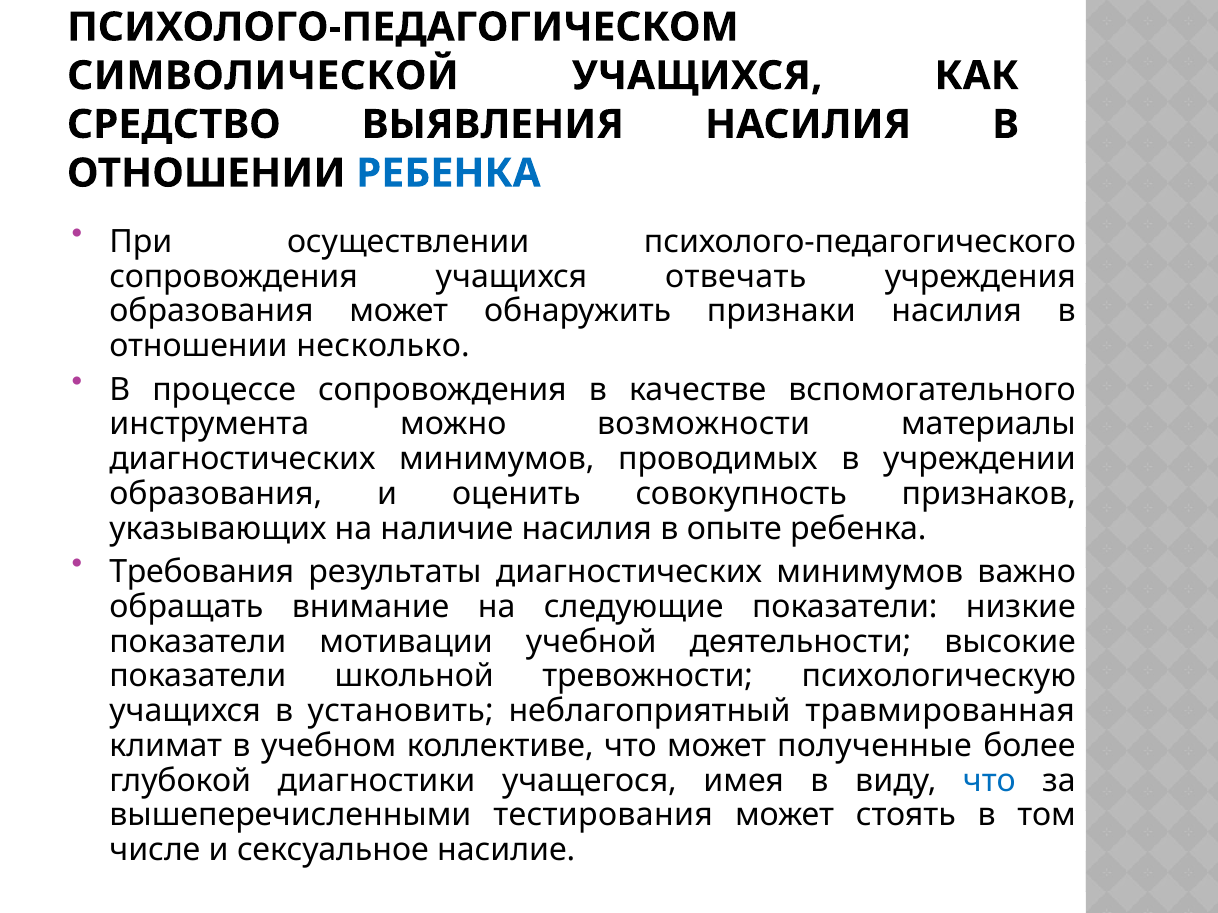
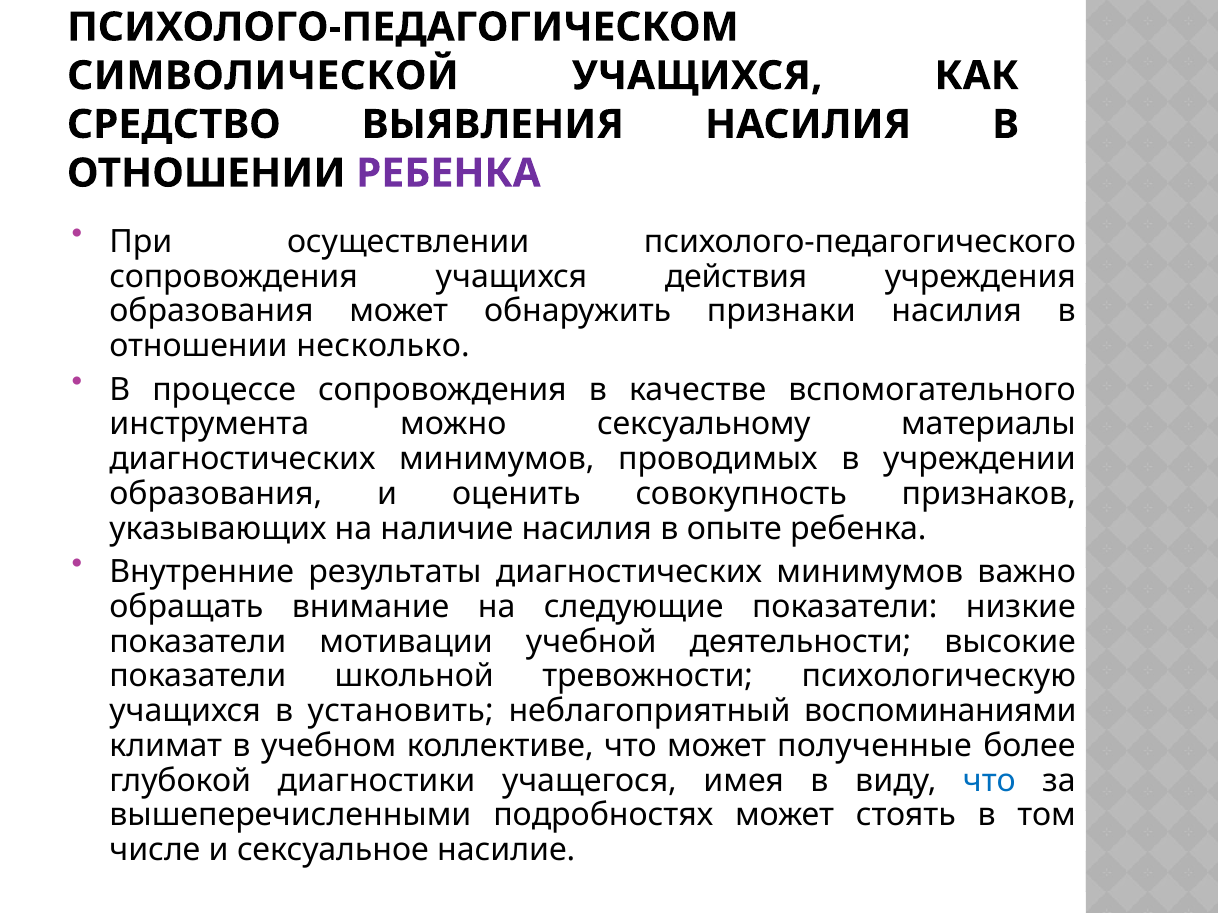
РЕБЕНКА colour: blue -> purple (448, 173)
отвечать: отвечать -> действия (736, 277)
возможности: возможности -> сексуальному (704, 425)
Требования: Требования -> Внутренние (202, 573)
травмированная: травмированная -> воспоминаниями (940, 711)
тестирования: тестирования -> подробностях (603, 816)
